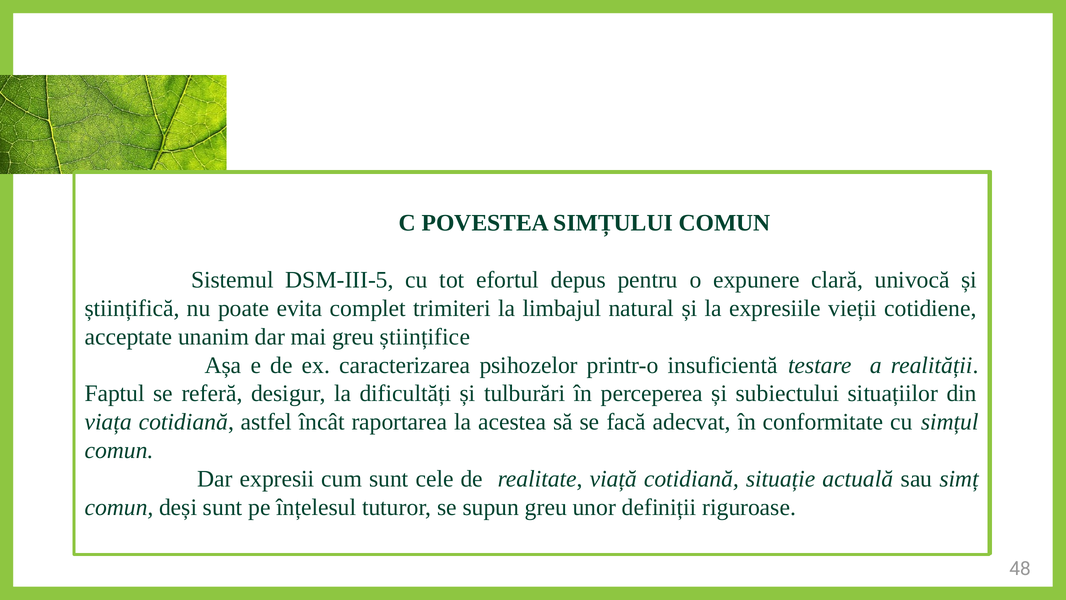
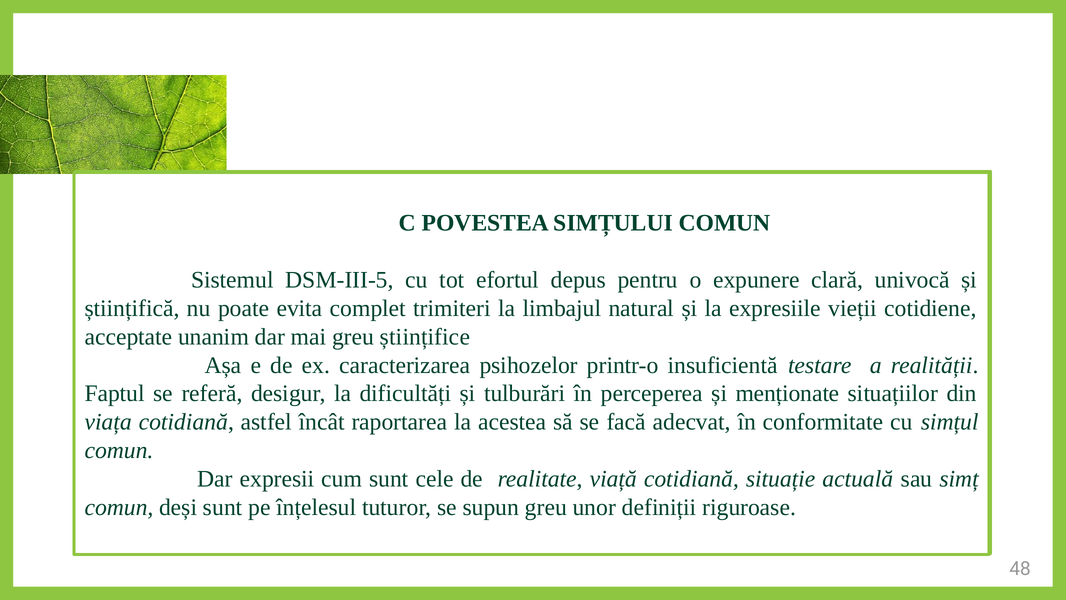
subiectului: subiectului -> menționate (788, 393)
